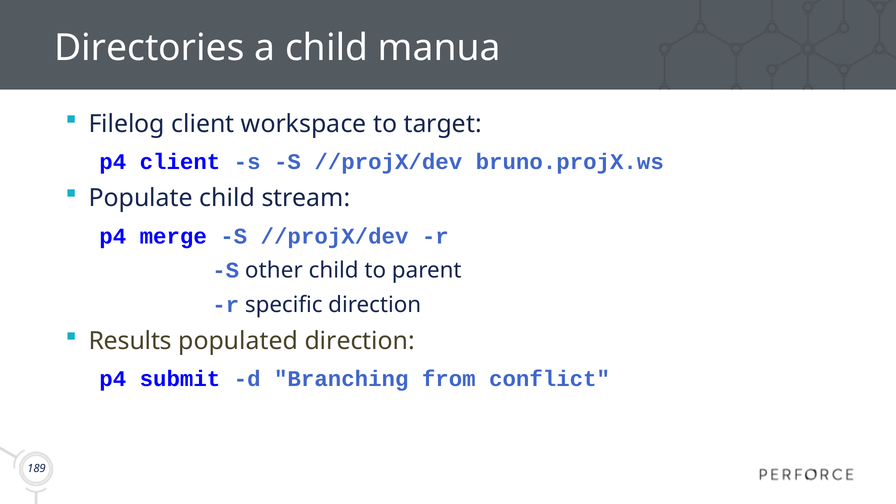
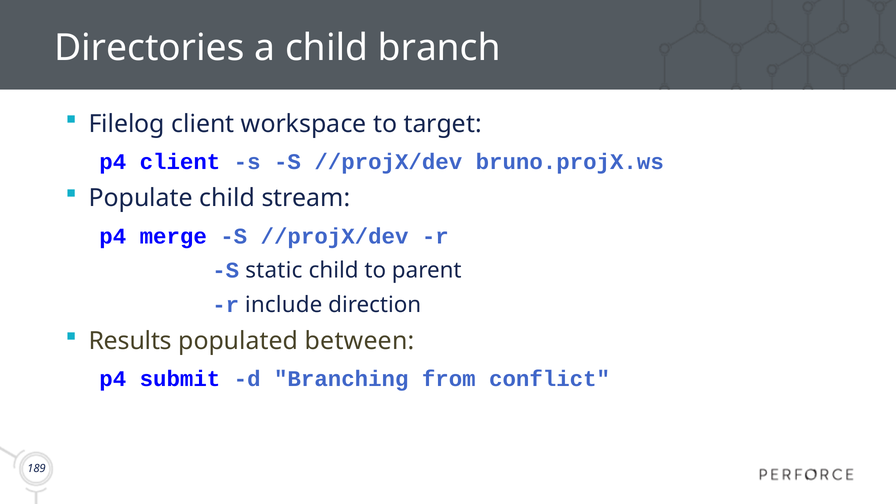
manua: manua -> branch (439, 48)
other: other -> static (274, 271)
specific: specific -> include (284, 305)
populated direction: direction -> between (360, 341)
